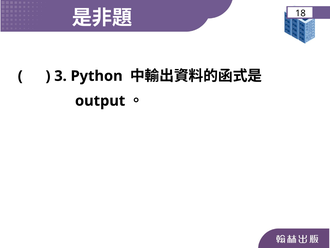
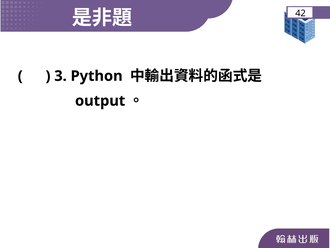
18: 18 -> 42 (301, 13)
